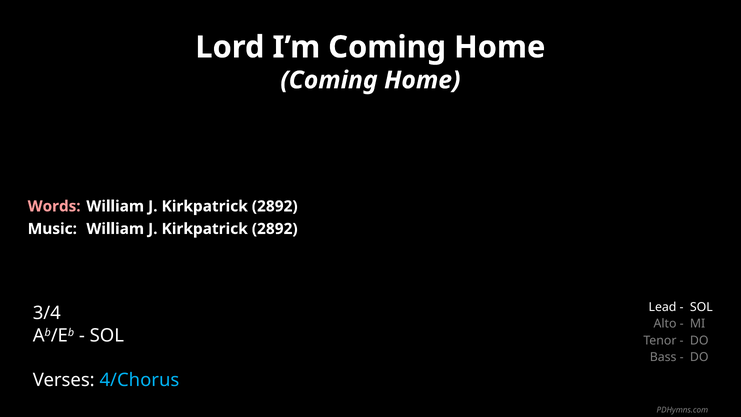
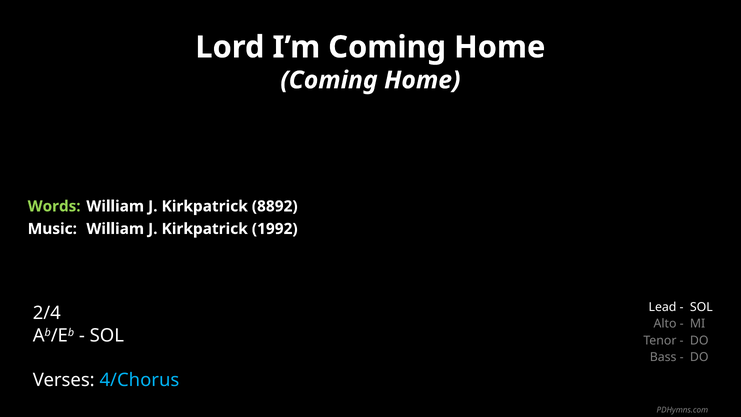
Words colour: pink -> light green (54, 206)
2892: 2892 -> 8892 (275, 206)
2892: 2892 -> 1992 (275, 229)
3/4: 3/4 -> 2/4 (47, 313)
